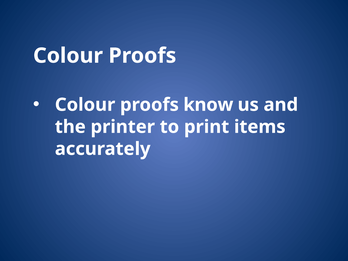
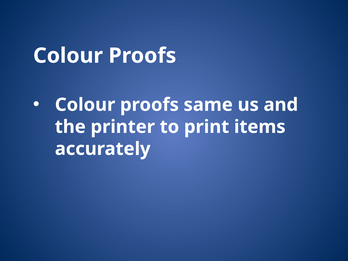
know: know -> same (208, 105)
